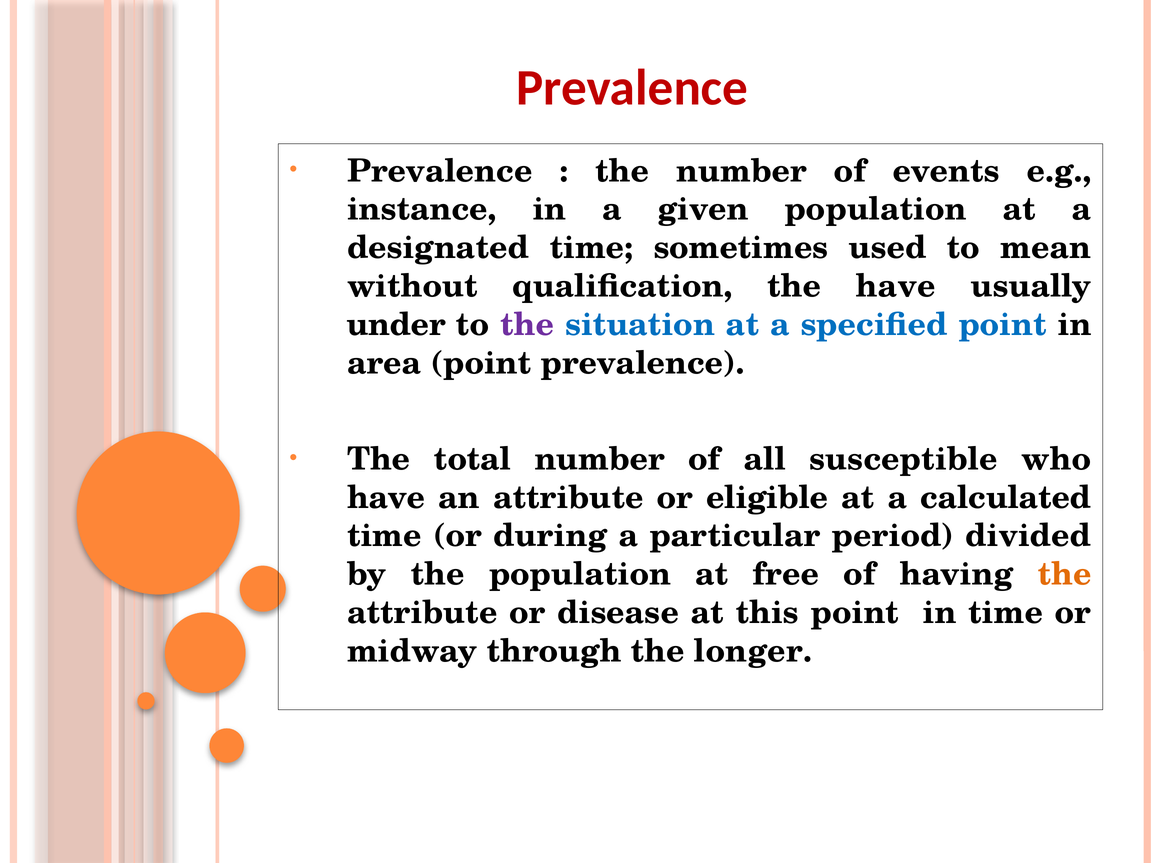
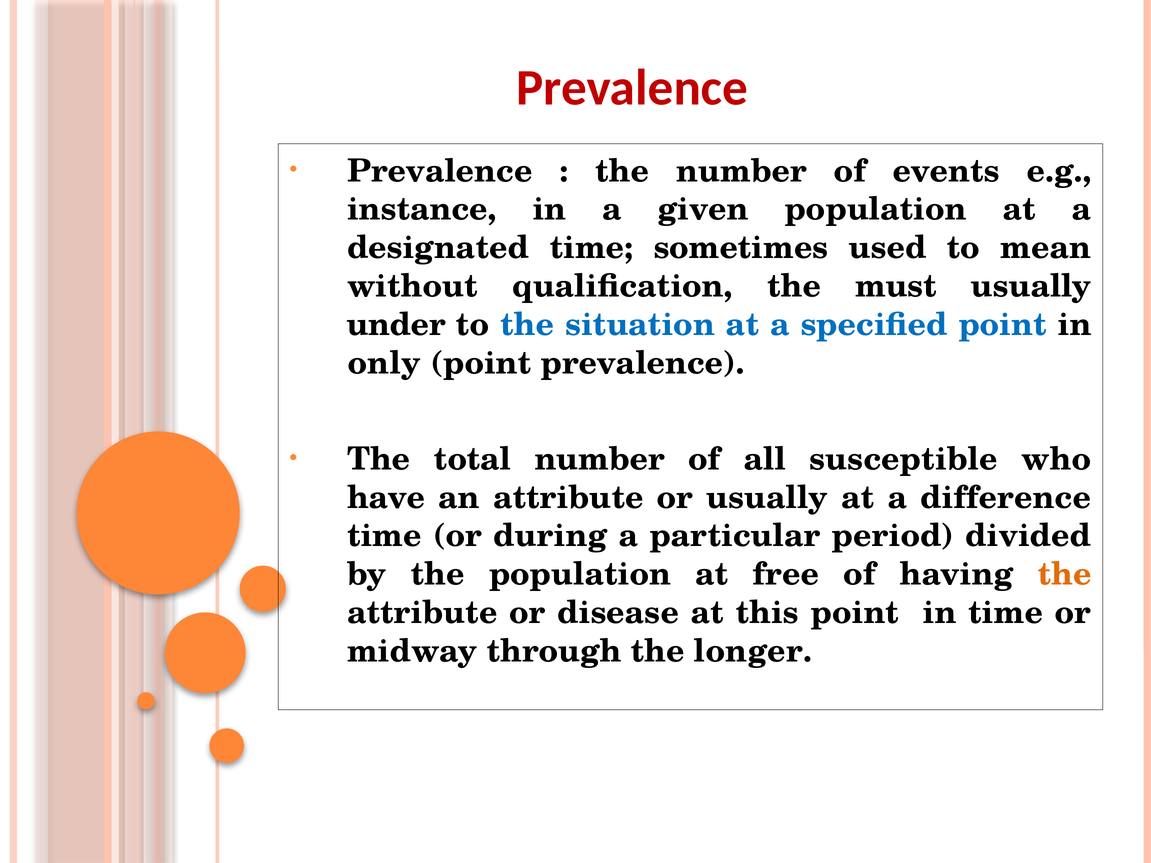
the have: have -> must (896, 286)
the colour: purple -> blue (527, 325)
area: area -> only (384, 363)
or eligible: eligible -> usually (767, 498)
calculated: calculated -> difference (1006, 498)
